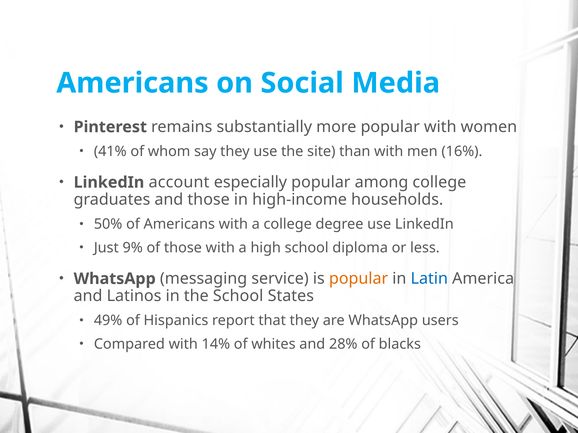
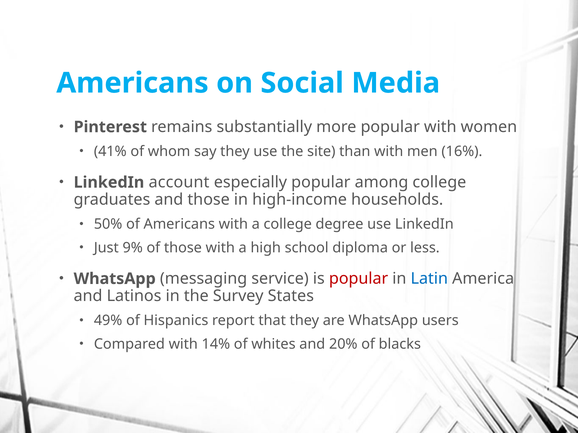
popular colour: orange -> red (359, 279)
the School: School -> Survey (238, 296)
28%: 28% -> 20% (343, 345)
